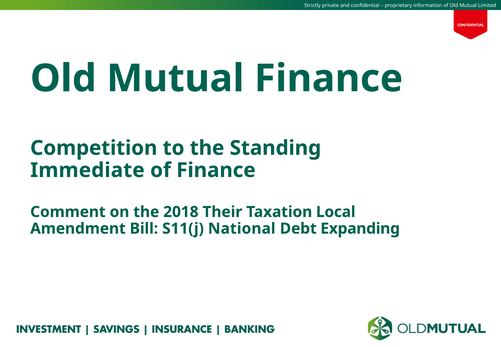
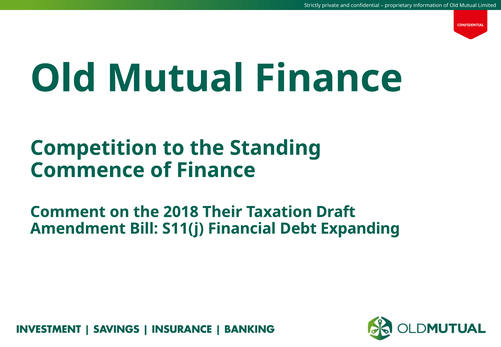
Immediate: Immediate -> Commence (87, 170)
Local: Local -> Draft (336, 212)
National: National -> Financial (242, 228)
